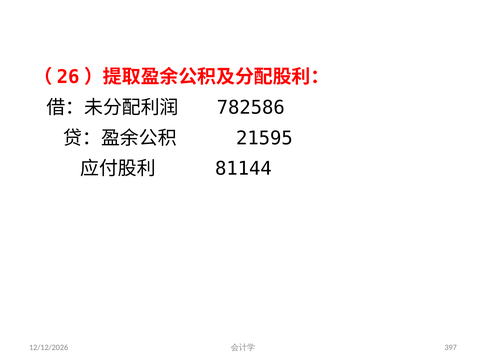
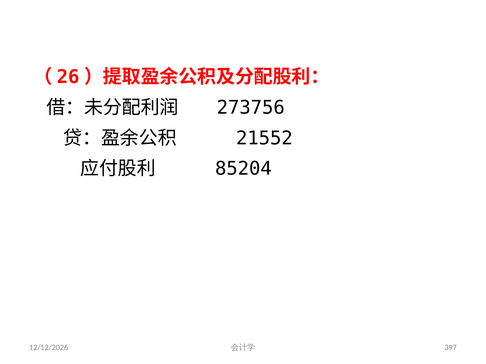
782586: 782586 -> 273756 (251, 108)
21595: 21595 -> 21552 (264, 138)
81144: 81144 -> 85204 (244, 169)
